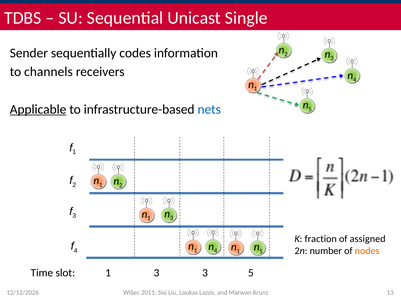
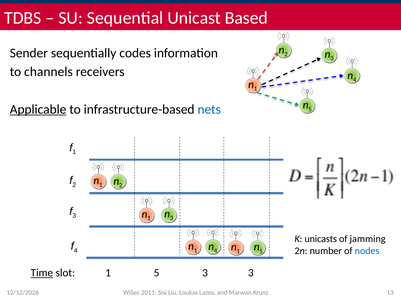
Single: Single -> Based (246, 18)
fraction: fraction -> unicasts (321, 239)
assigned: assigned -> jamming (368, 239)
nodes colour: orange -> blue (367, 251)
Time underline: none -> present (42, 273)
1 3: 3 -> 5 (157, 273)
3 5: 5 -> 3 (251, 273)
